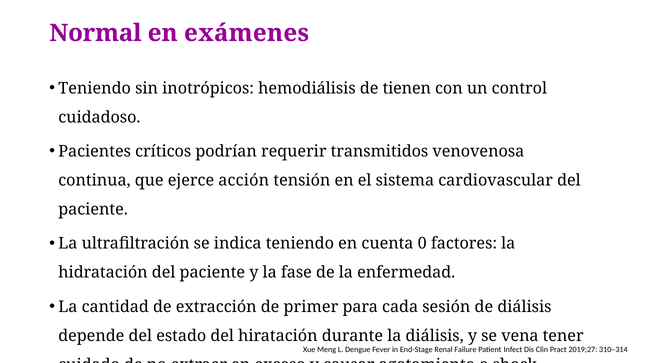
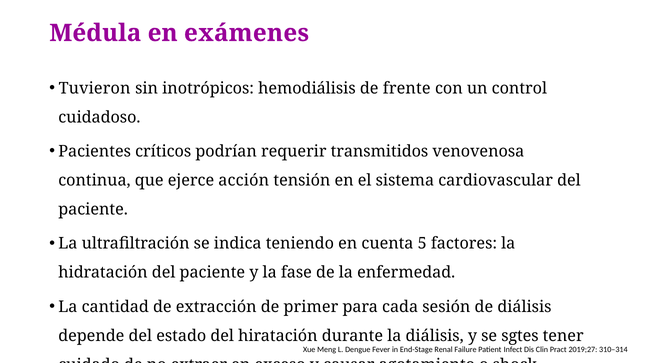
Normal: Normal -> Médula (95, 33)
Teniendo: Teniendo -> Tuvieron (95, 88)
tienen: tienen -> frente (407, 88)
0: 0 -> 5 (422, 244)
vena: vena -> sgtes (520, 336)
